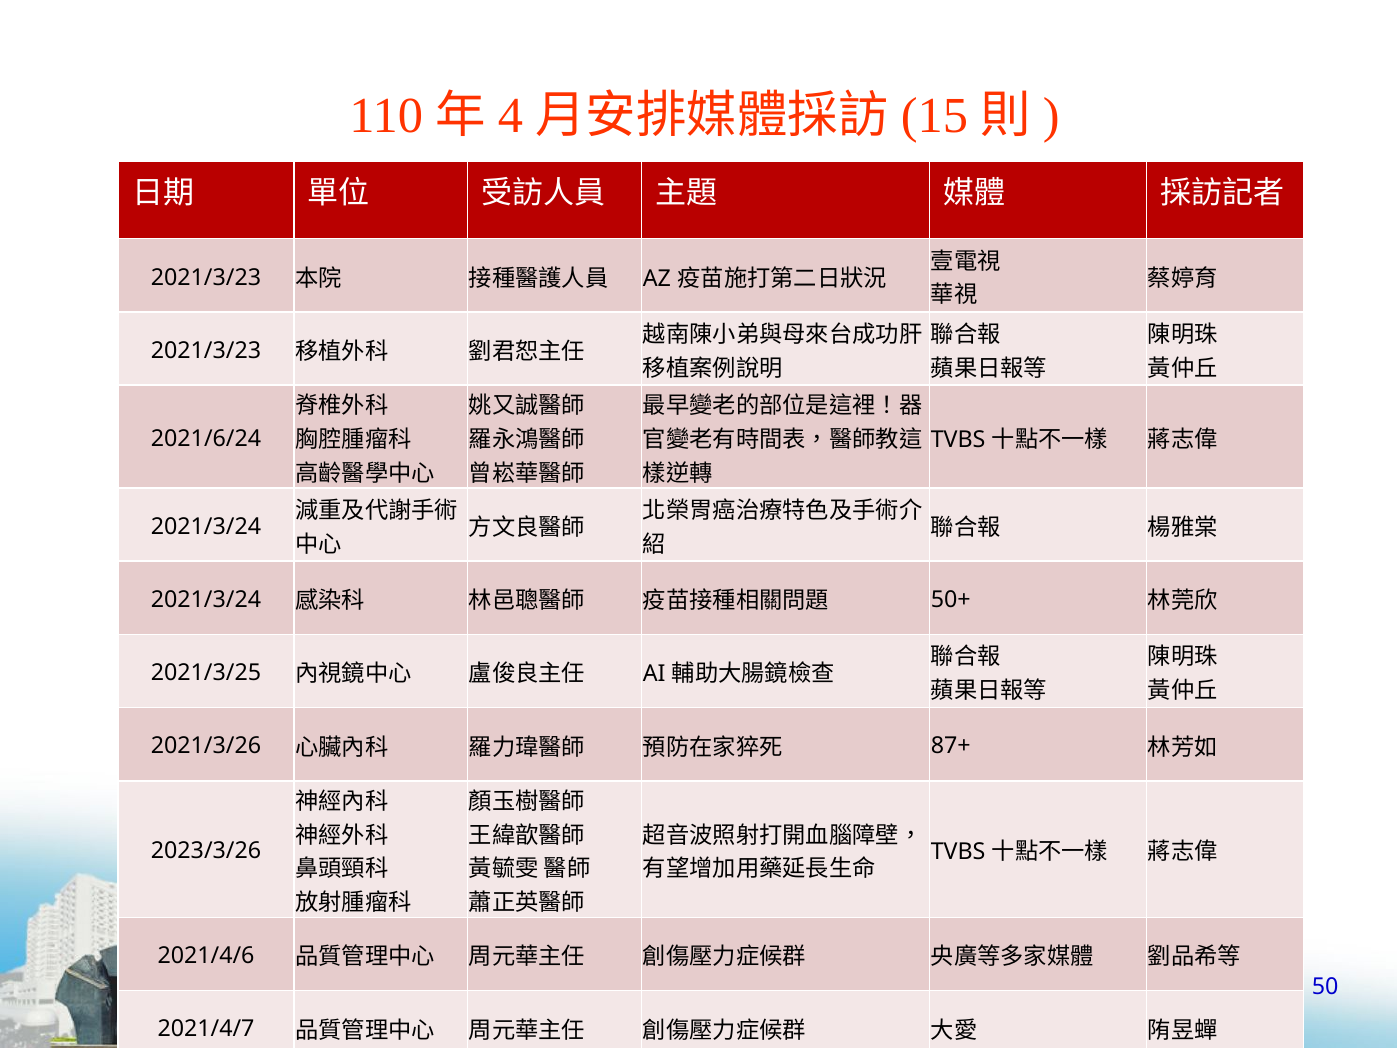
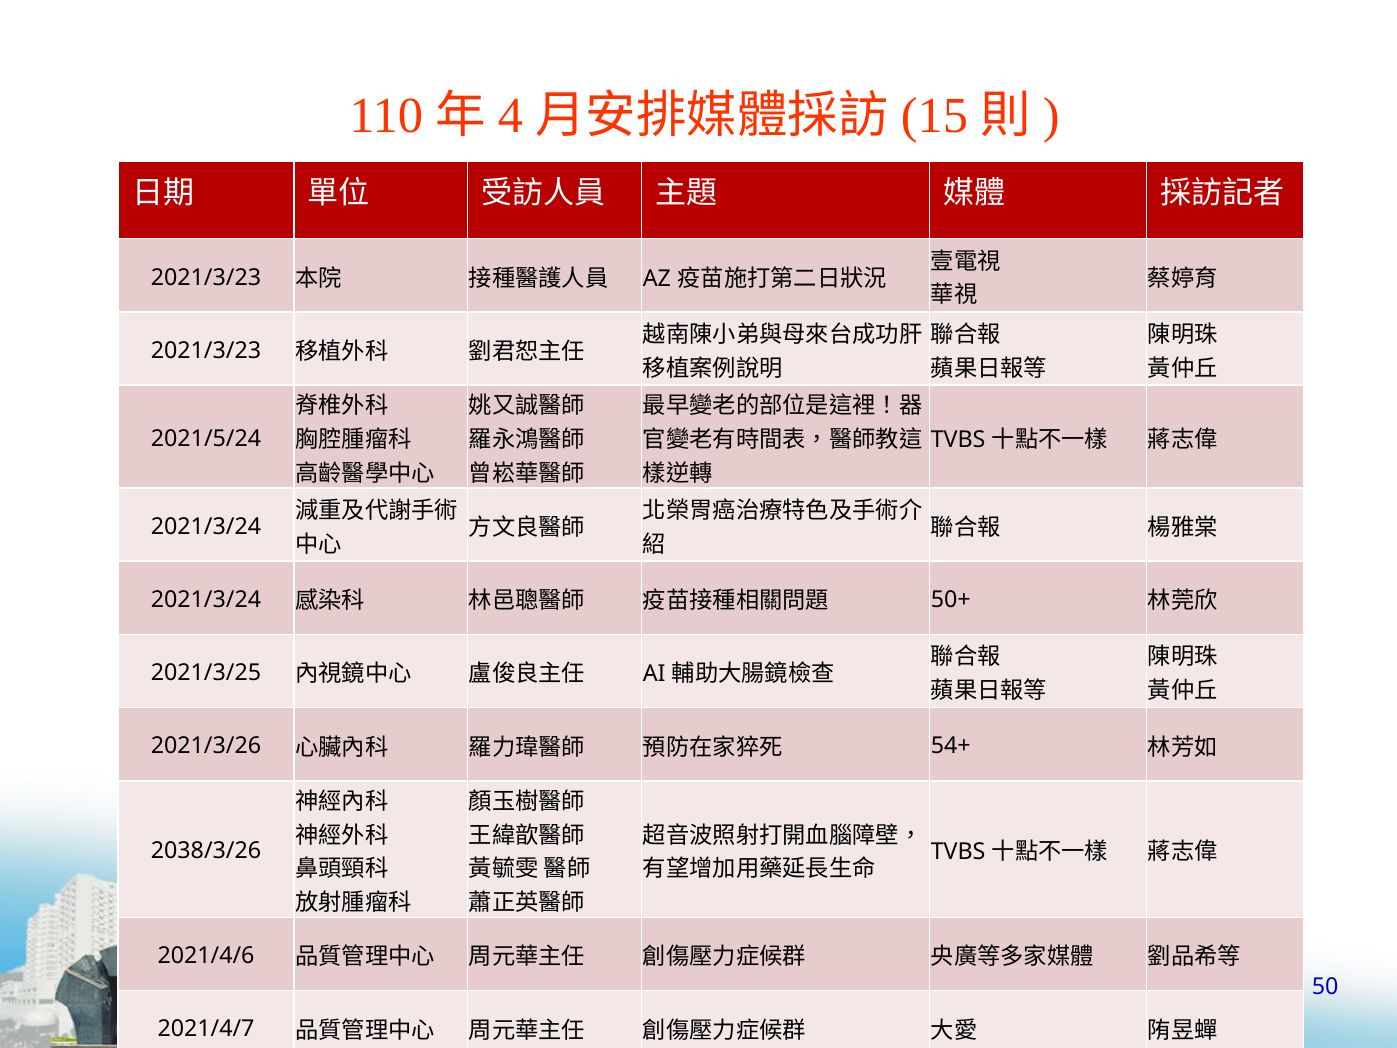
2021/6/24: 2021/6/24 -> 2021/5/24 (206, 438)
87+: 87+ -> 54+ (951, 746)
2023/3/26: 2023/3/26 -> 2038/3/26 (206, 851)
